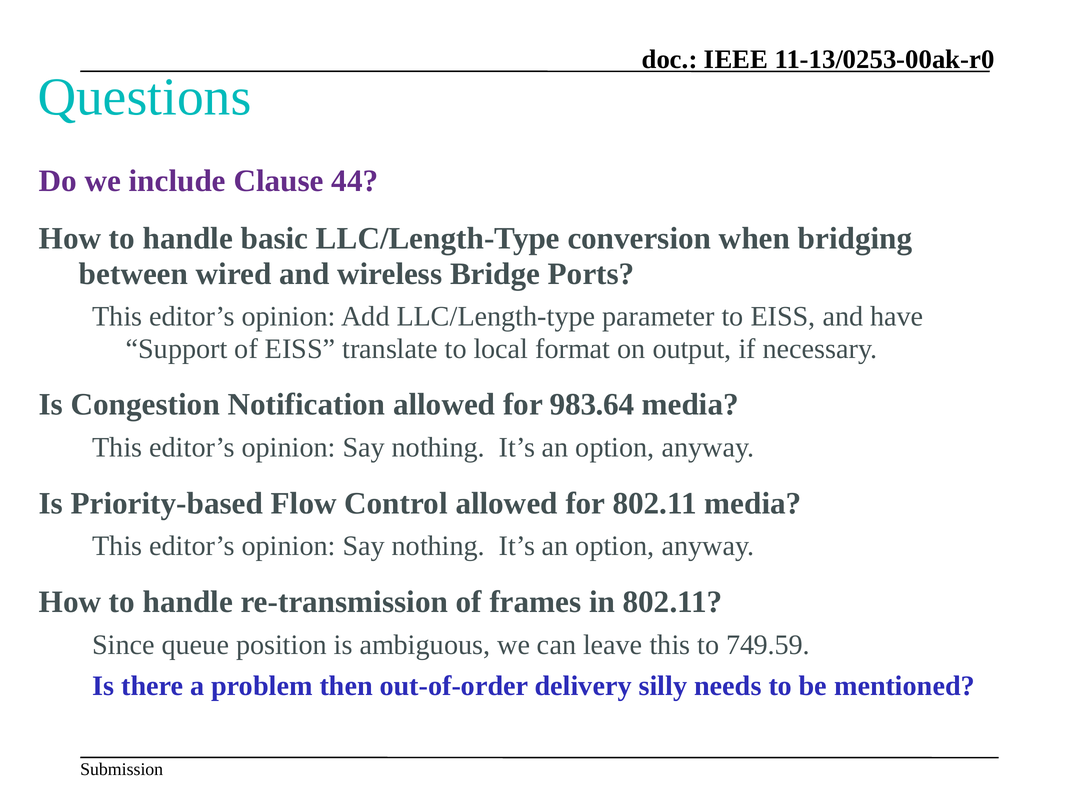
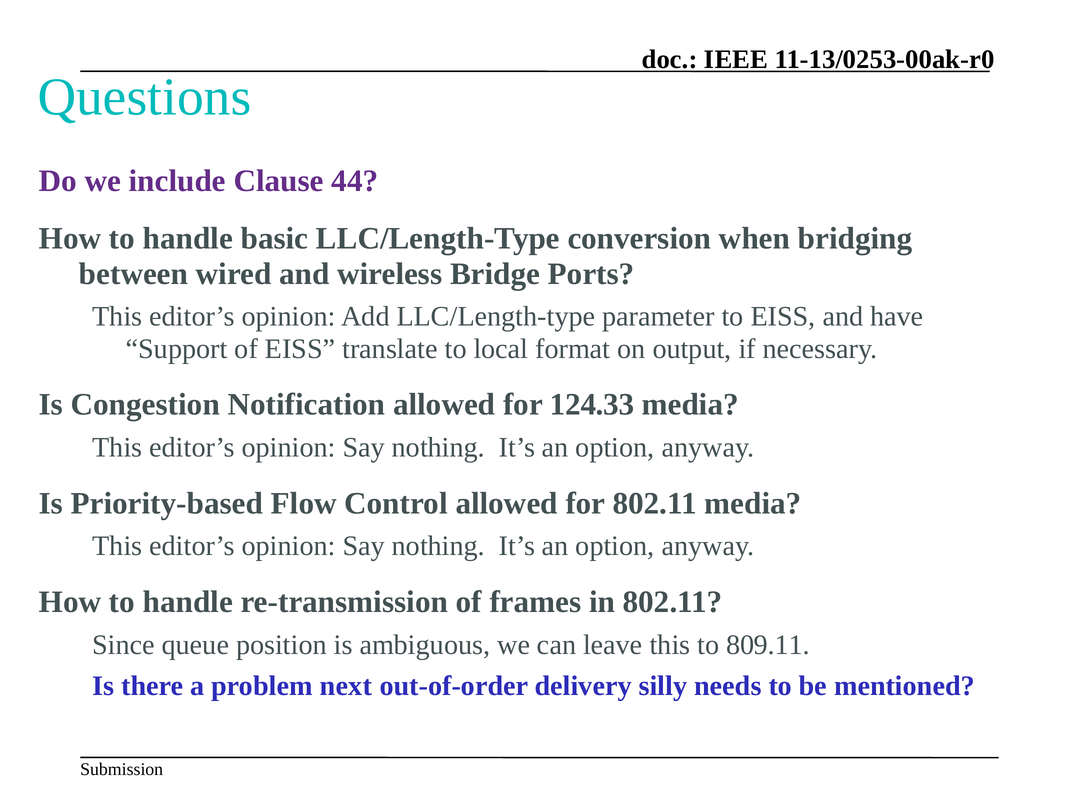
983.64: 983.64 -> 124.33 (592, 405)
749.59: 749.59 -> 809.11 (768, 645)
then: then -> next (346, 686)
